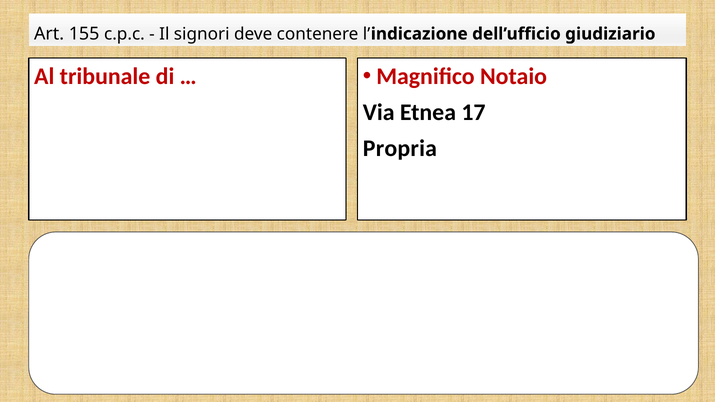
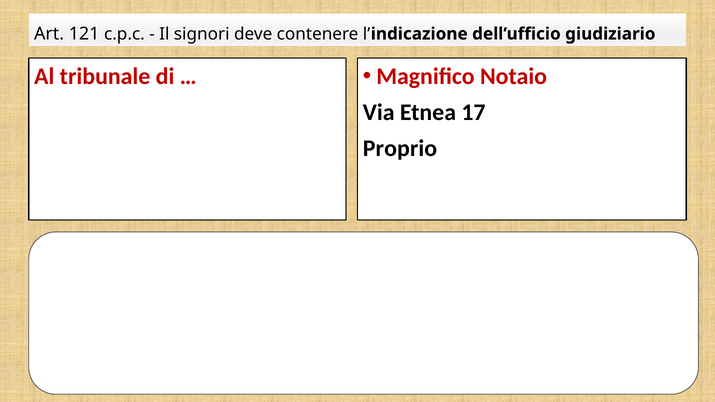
155: 155 -> 121 (84, 34)
Propria: Propria -> Proprio (400, 149)
